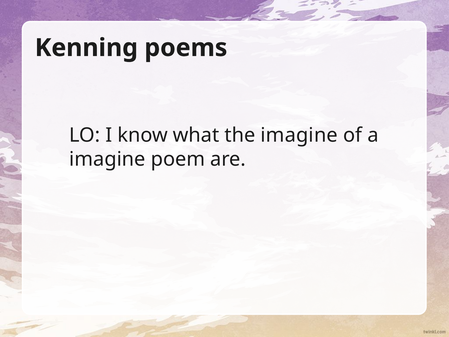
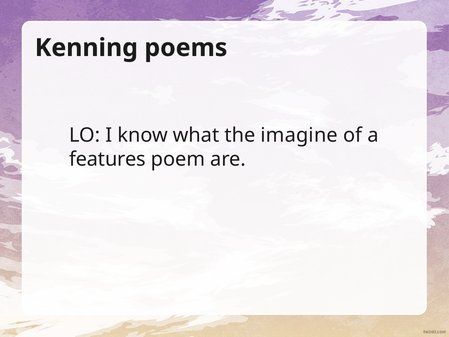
imagine: imagine -> features (108, 159)
